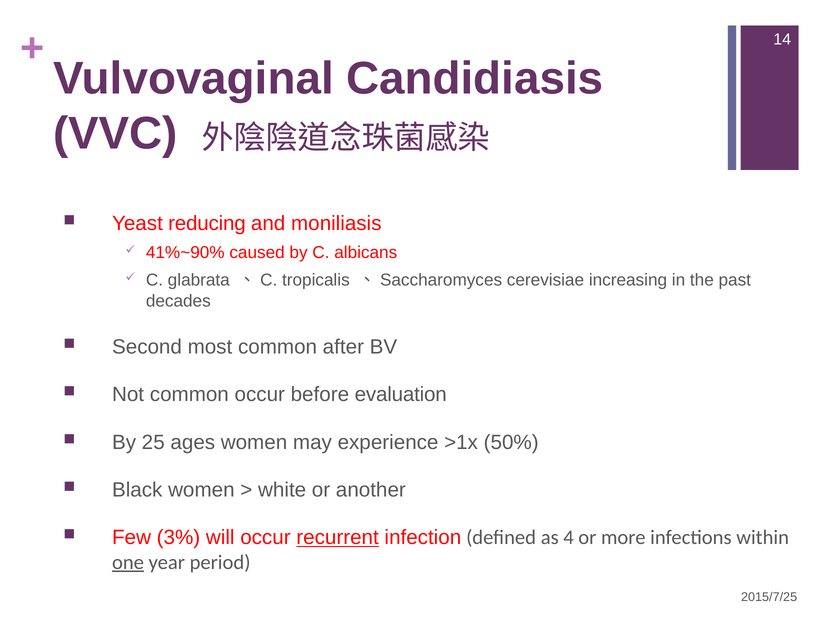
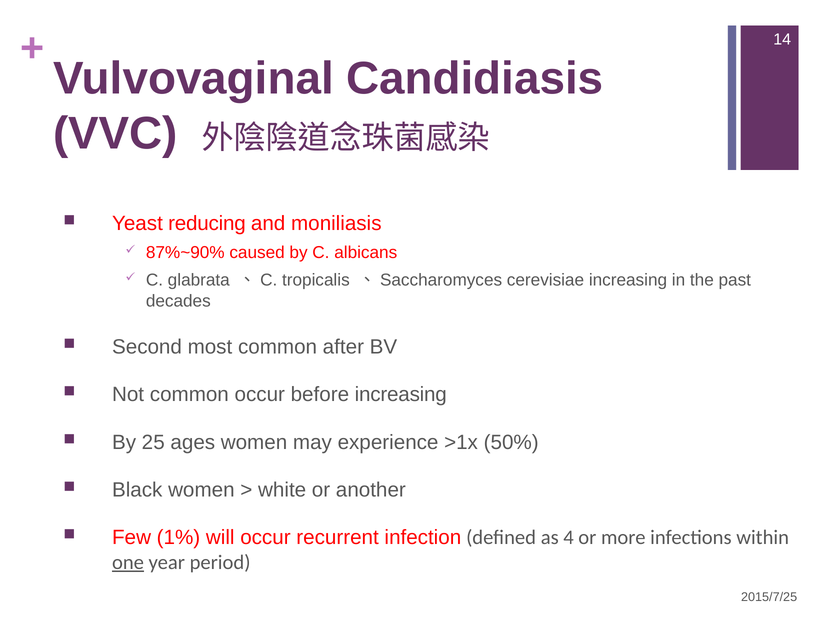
41%~90%: 41%~90% -> 87%~90% (185, 253)
before evaluation: evaluation -> increasing (401, 394)
3%: 3% -> 1% (178, 537)
recurrent underline: present -> none (338, 537)
